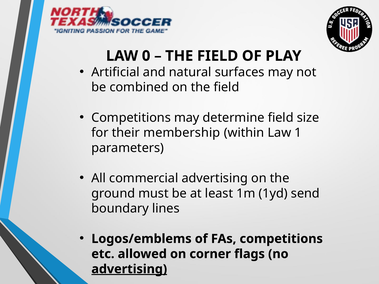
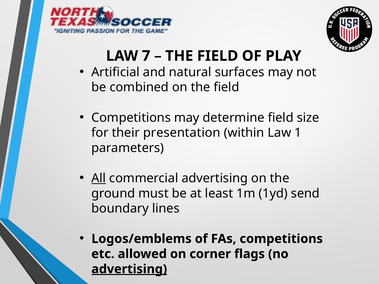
0: 0 -> 7 (146, 56)
membership: membership -> presentation (182, 133)
All underline: none -> present (99, 178)
